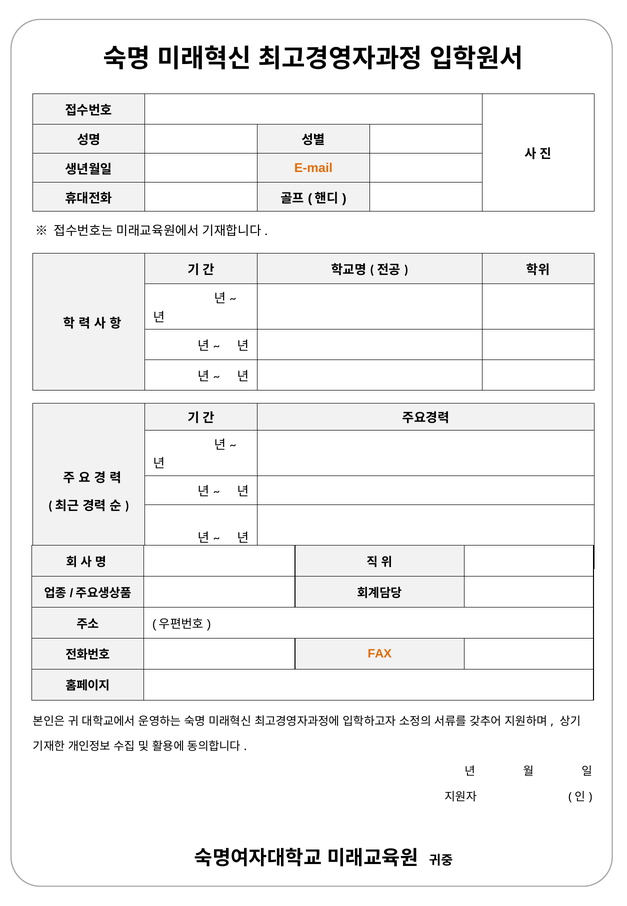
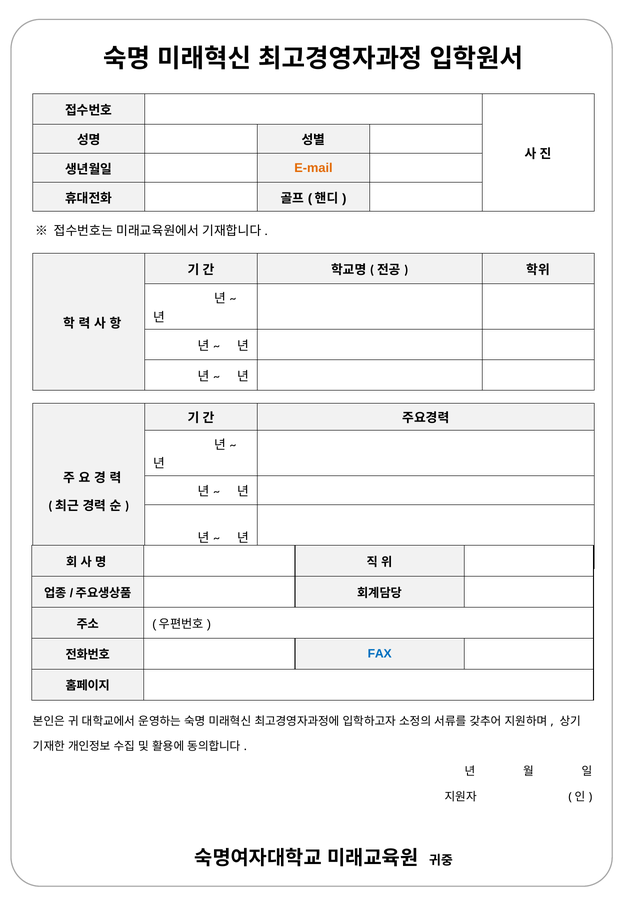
FAX colour: orange -> blue (380, 654)
